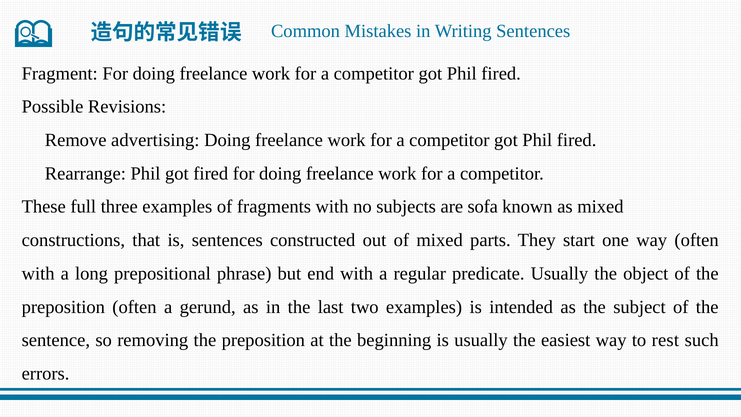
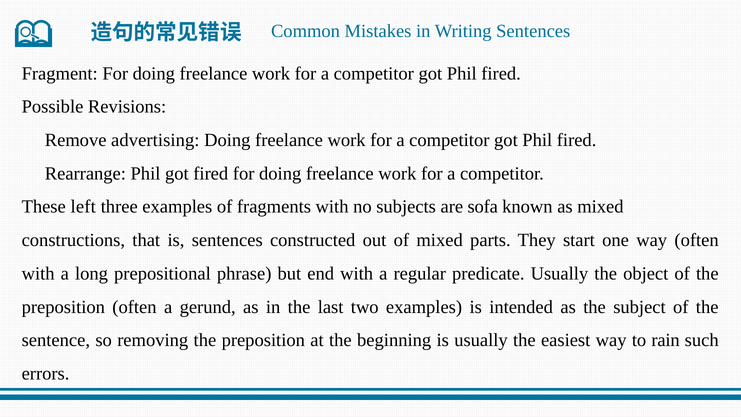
full: full -> left (83, 207)
rest: rest -> rain (666, 340)
